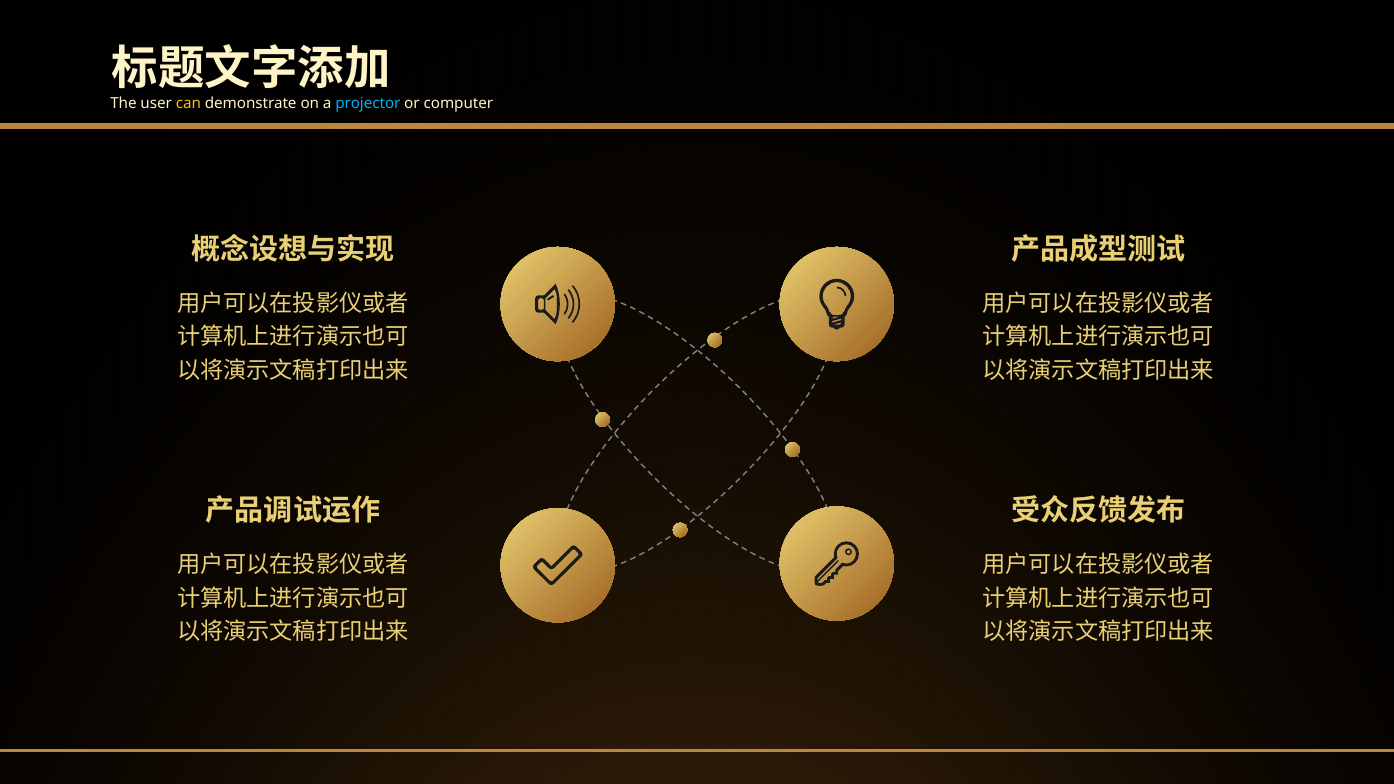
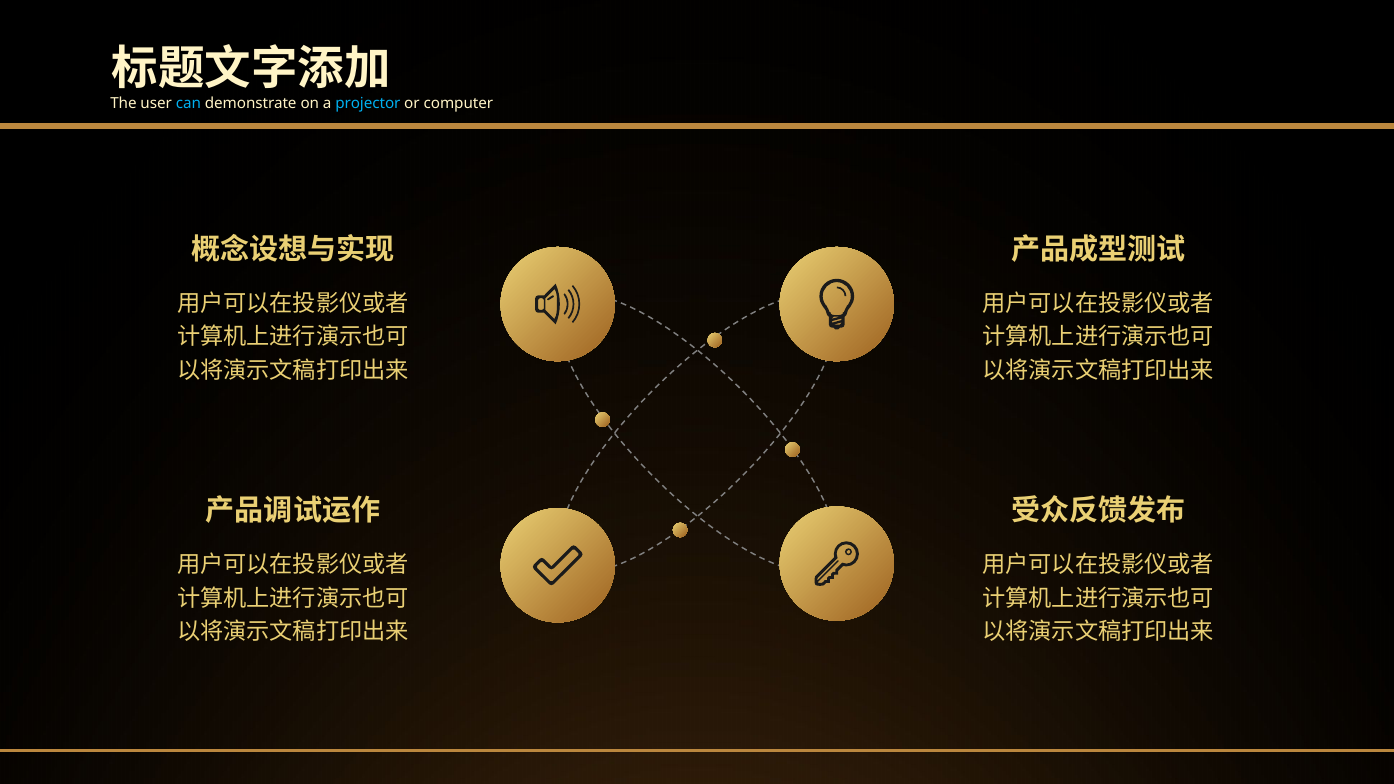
can colour: yellow -> light blue (188, 104)
